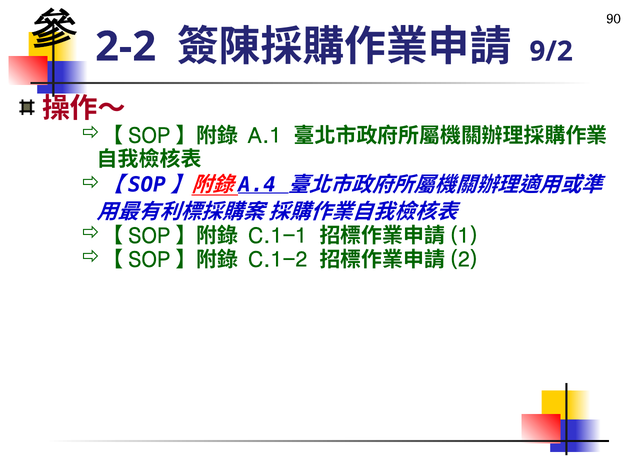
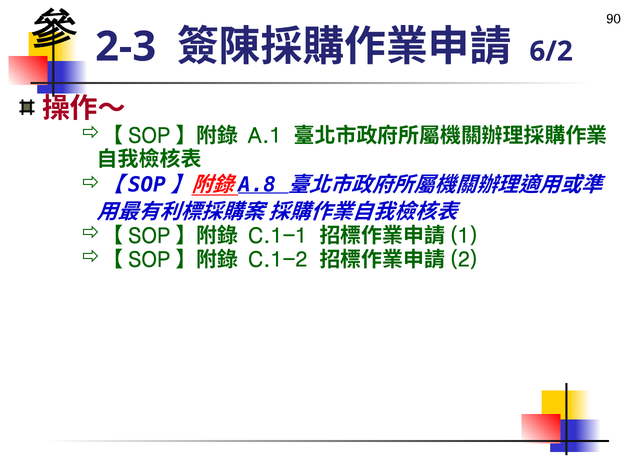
2-2: 2-2 -> 2-3 (126, 47)
9/2: 9/2 -> 6/2 (551, 51)
A.4: A.4 -> A.8 (257, 185)
